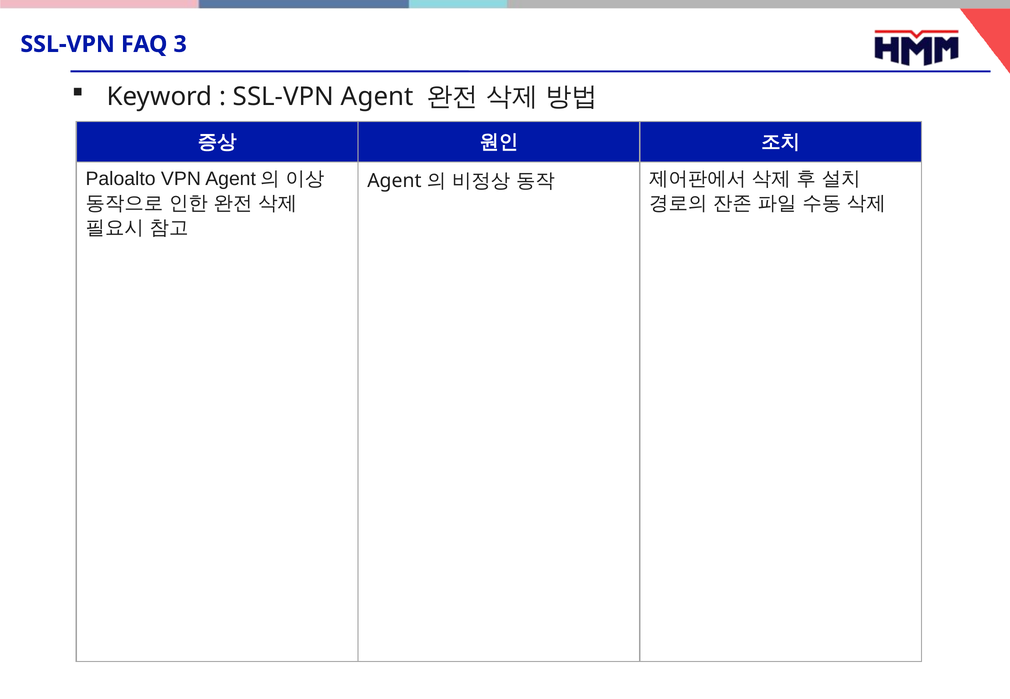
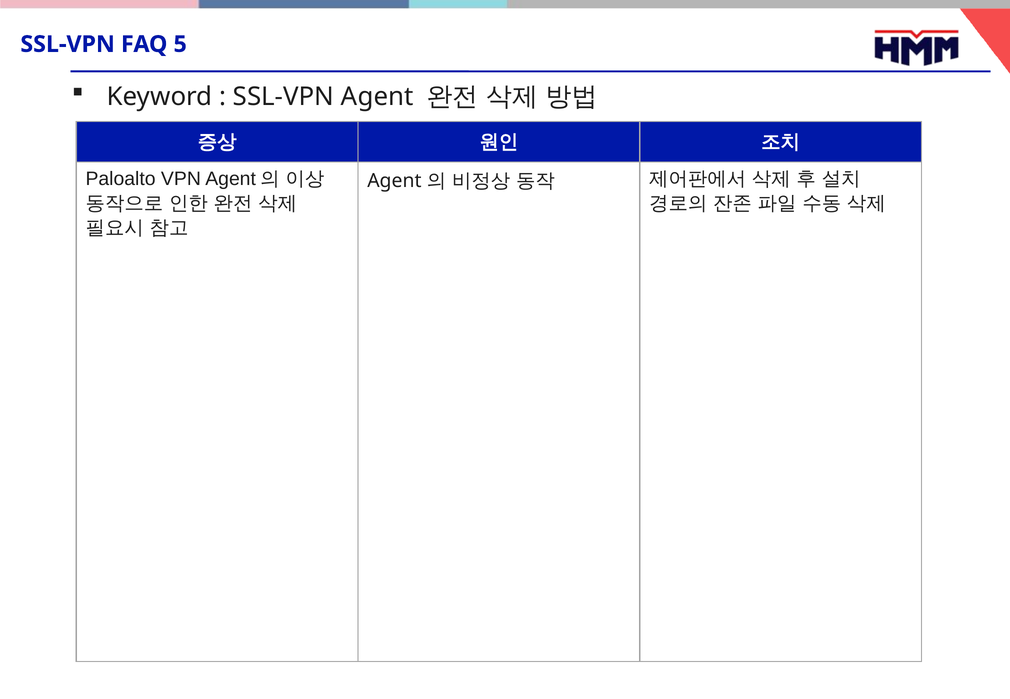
3: 3 -> 5 (180, 44)
